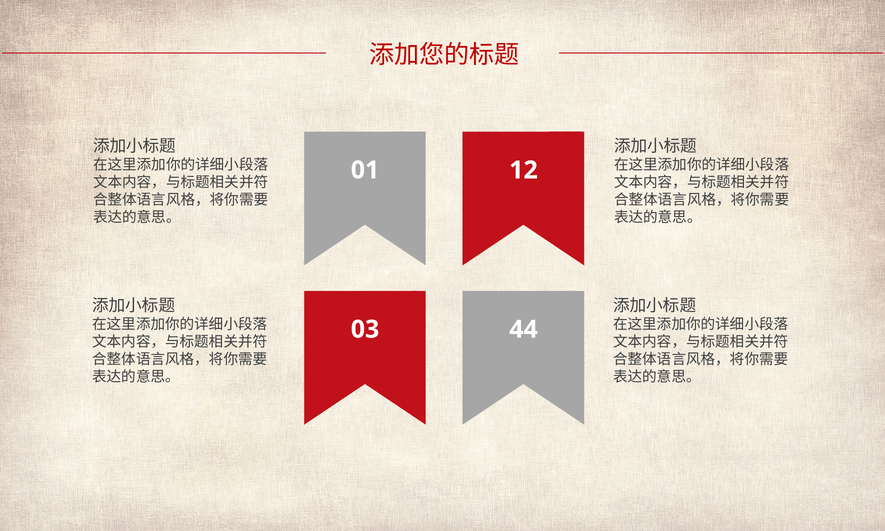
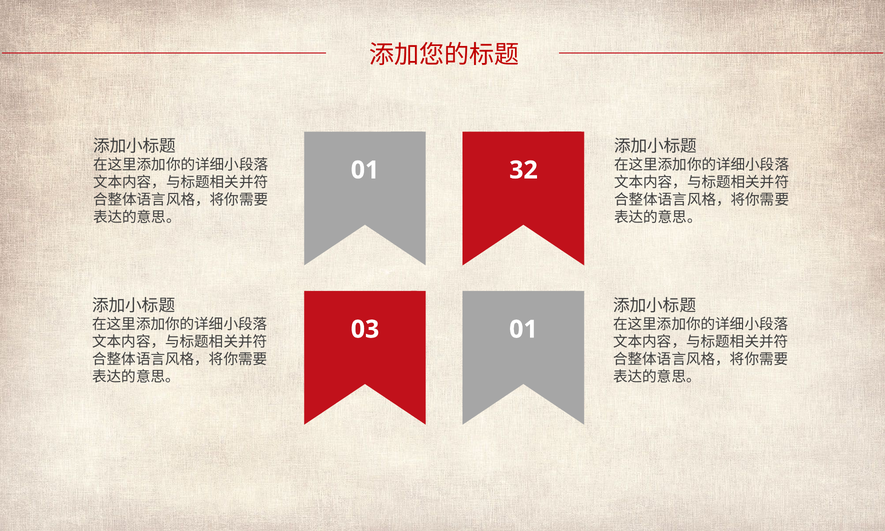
12: 12 -> 32 (523, 170)
03 44: 44 -> 01 (523, 329)
